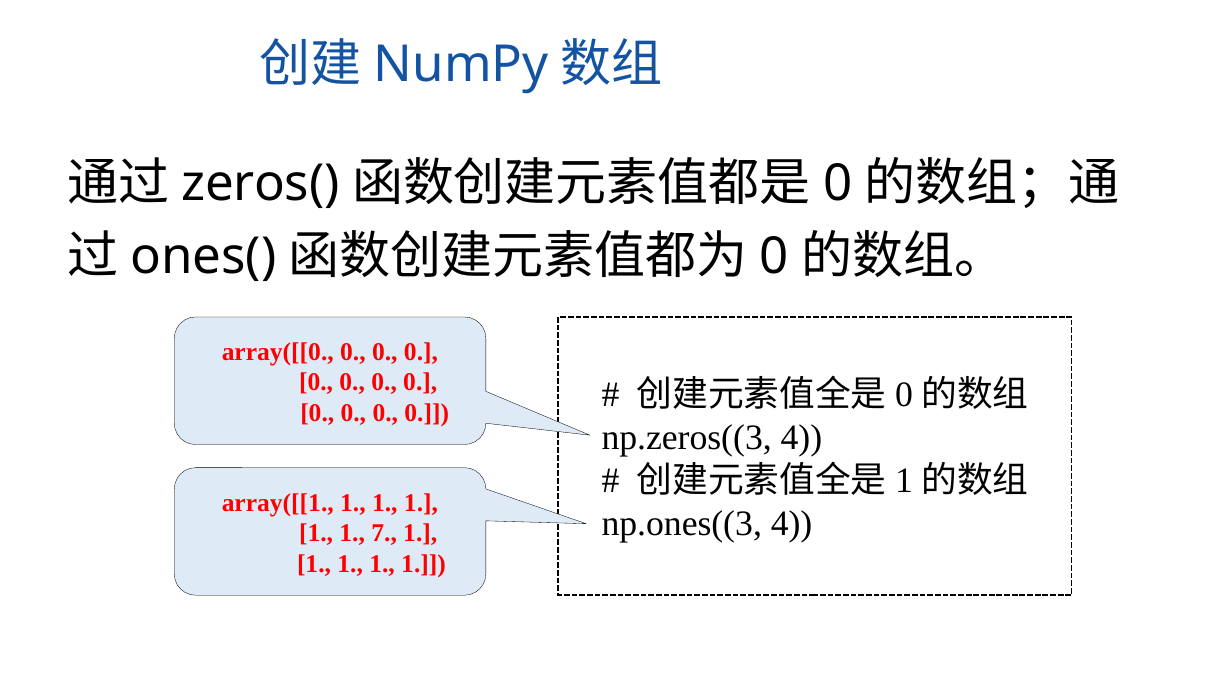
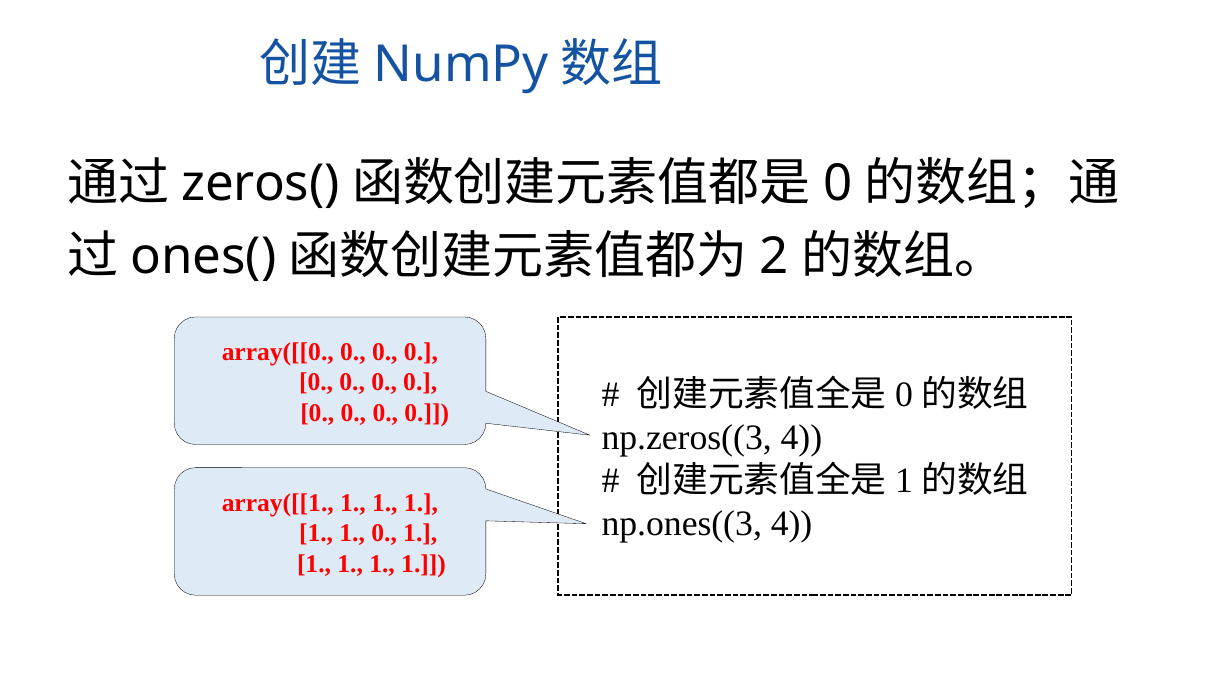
0: 0 -> 2 (774, 257)
1 7: 7 -> 0 (384, 533)
